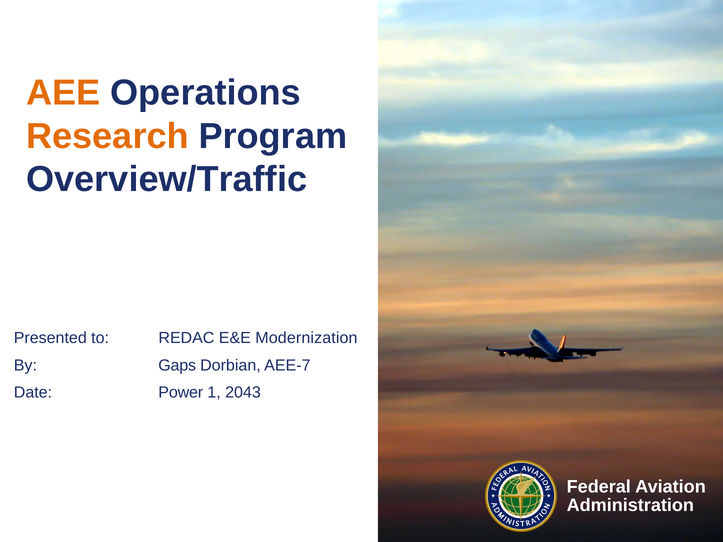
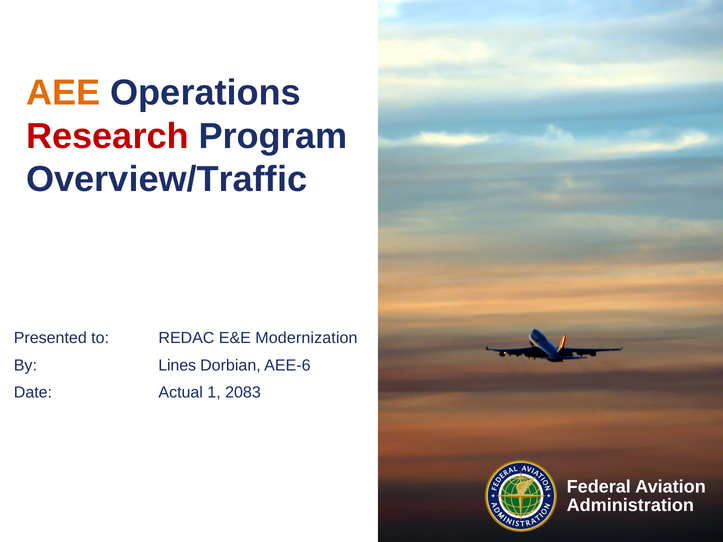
Research colour: orange -> red (107, 136)
Gaps: Gaps -> Lines (177, 366)
AEE-7: AEE-7 -> AEE-6 (287, 366)
Power: Power -> Actual (181, 393)
2043: 2043 -> 2083 (243, 393)
